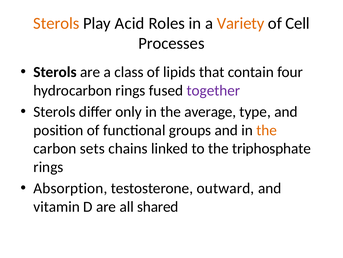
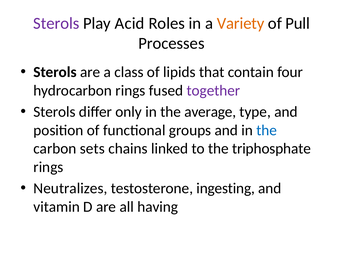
Sterols colour: orange -> purple (56, 23)
Cell: Cell -> Pull (298, 23)
the colour: orange -> blue (267, 130)
Absorption: Absorption -> Neutralizes (70, 188)
outward: outward -> ingesting (226, 188)
shared: shared -> having (158, 206)
